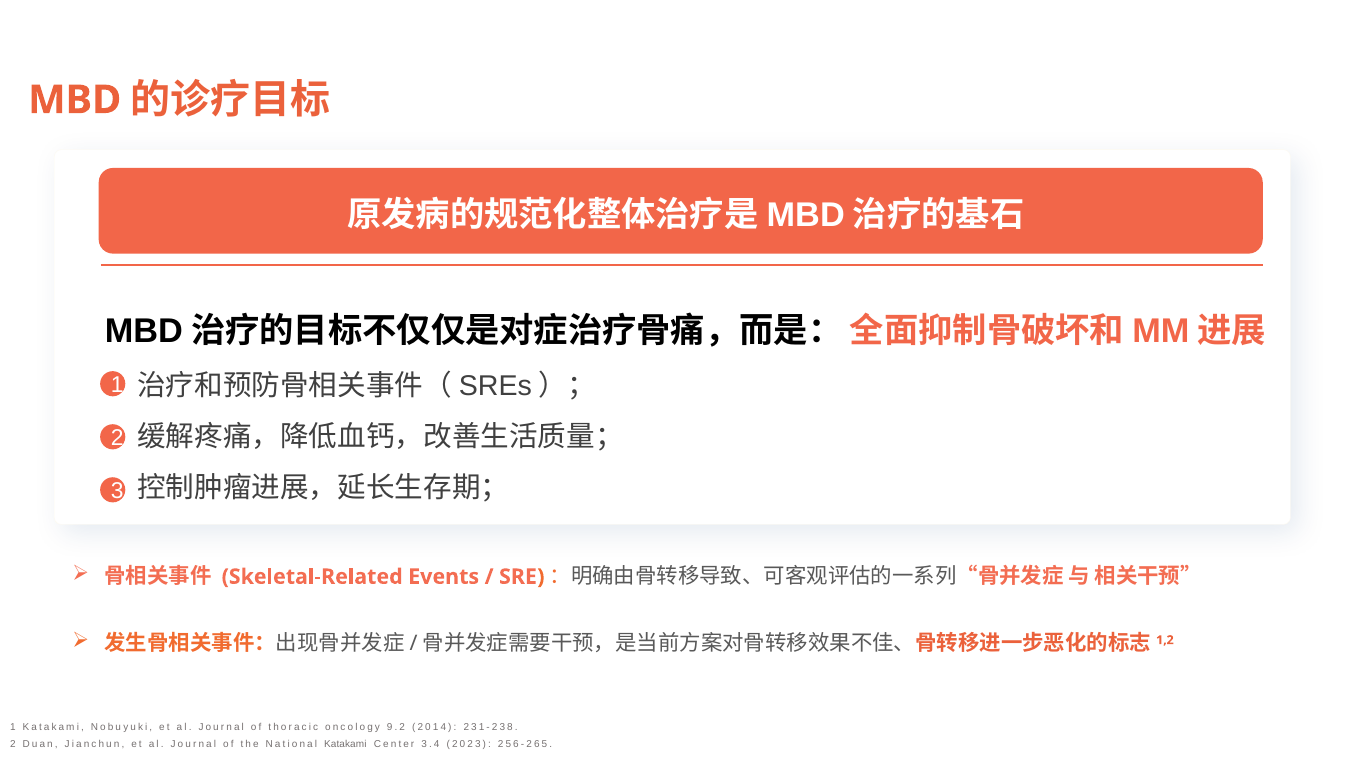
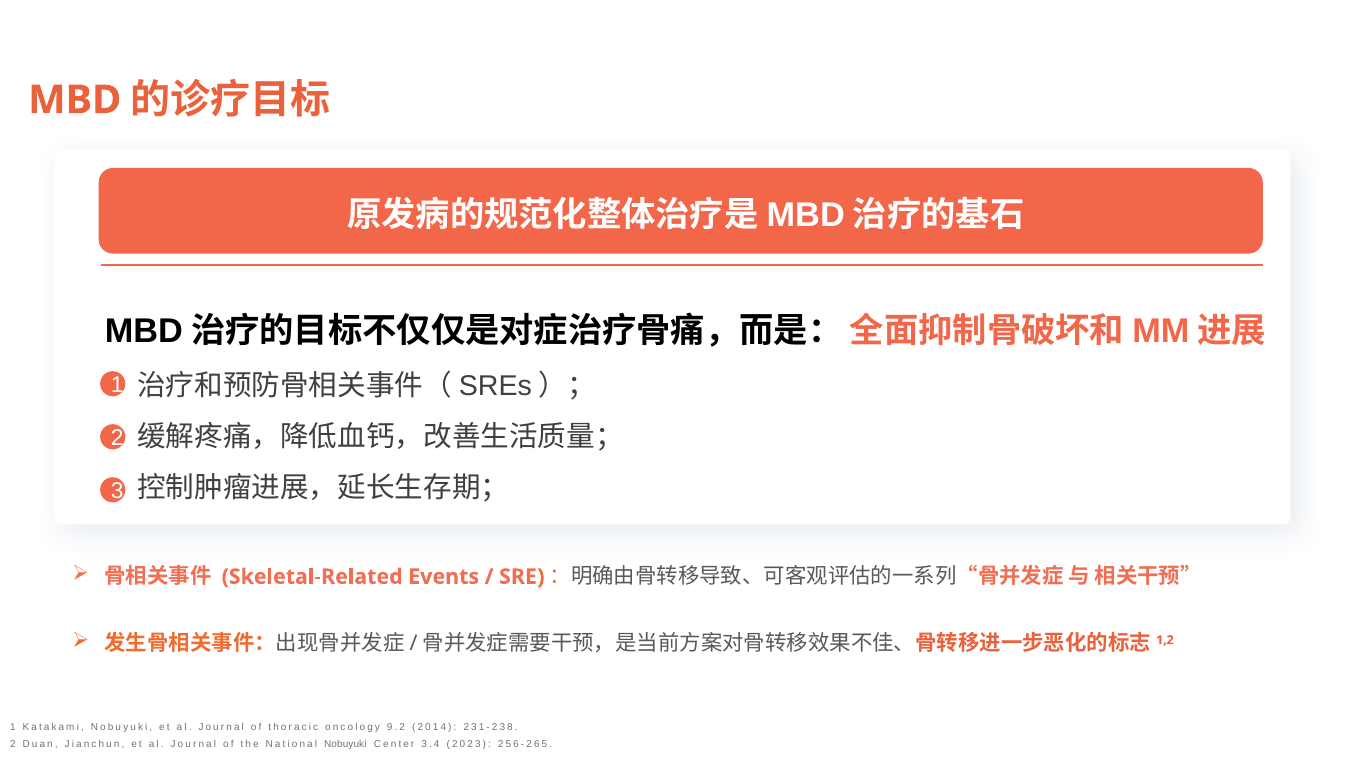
National Katakami: Katakami -> Nobuyuki (345, 744)
